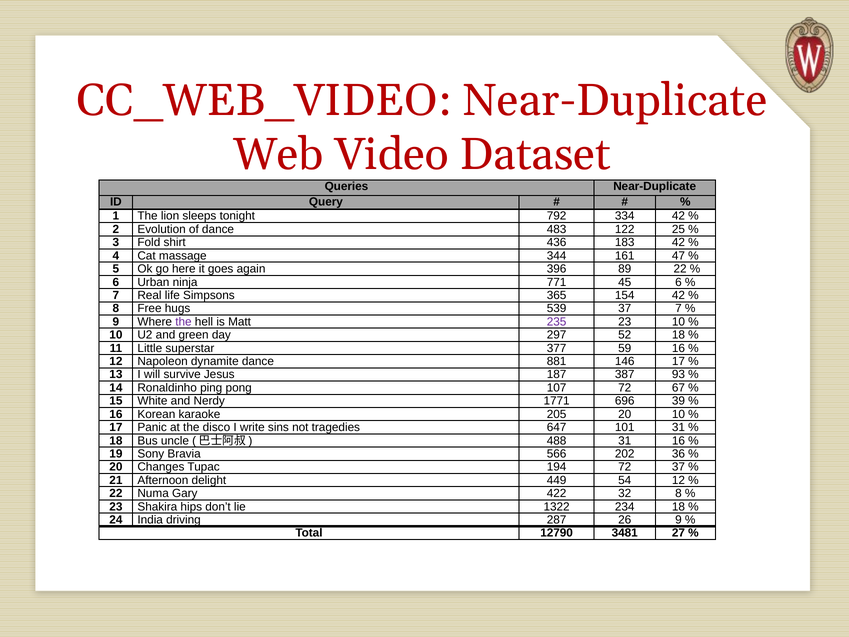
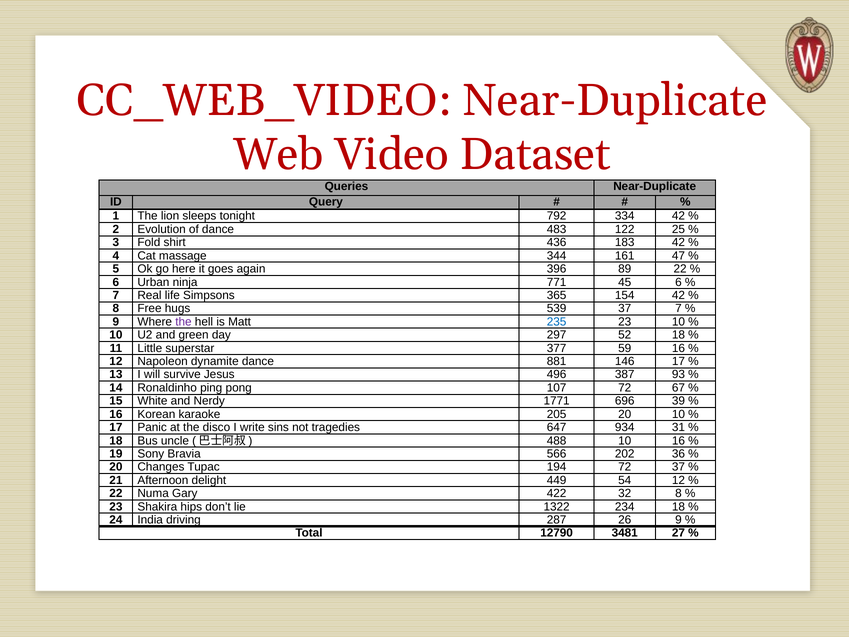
235 colour: purple -> blue (557, 322)
187: 187 -> 496 (557, 374)
101: 101 -> 934 (625, 427)
488 31: 31 -> 10 (625, 440)
